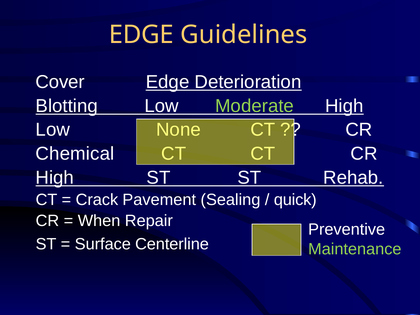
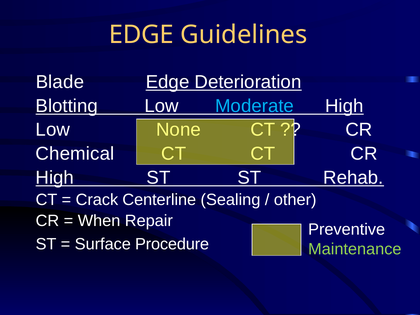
Cover: Cover -> Blade (60, 82)
Moderate colour: light green -> light blue (255, 106)
Pavement: Pavement -> Centerline (159, 200)
quick: quick -> other (295, 200)
Centerline: Centerline -> Procedure (172, 244)
